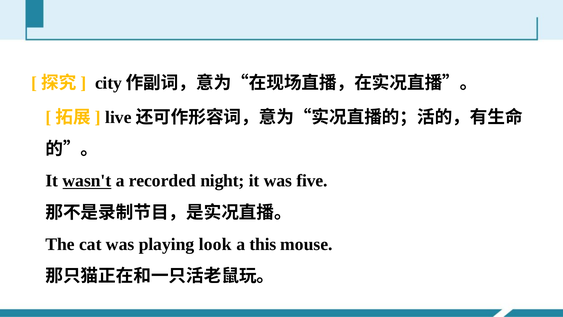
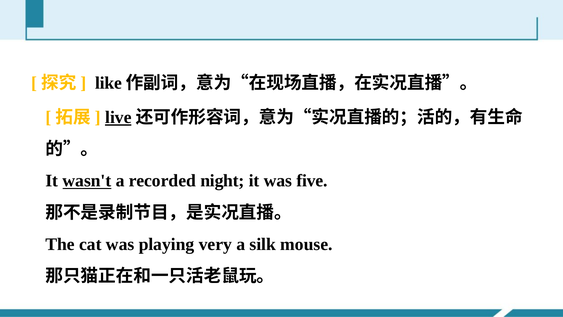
city: city -> like (108, 83)
live underline: none -> present (118, 117)
look: look -> very (215, 244)
this: this -> silk (263, 244)
